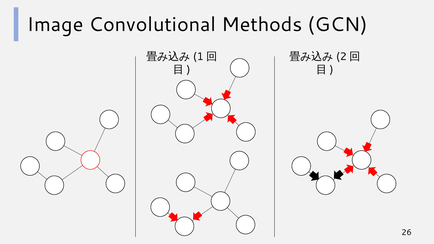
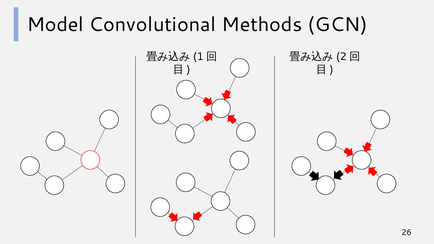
Image: Image -> Model (55, 25)
